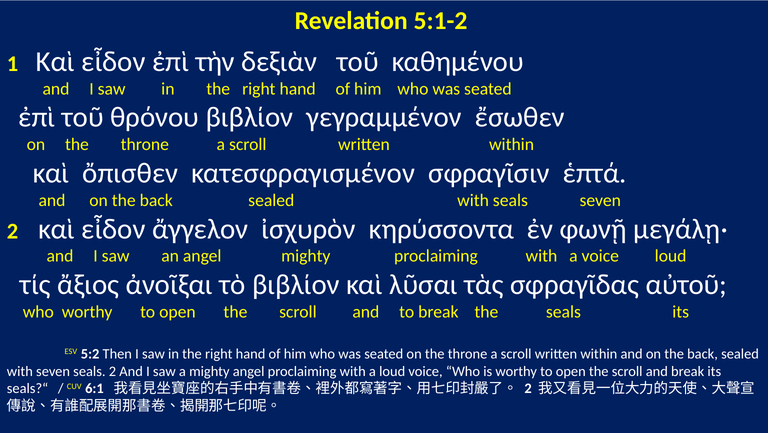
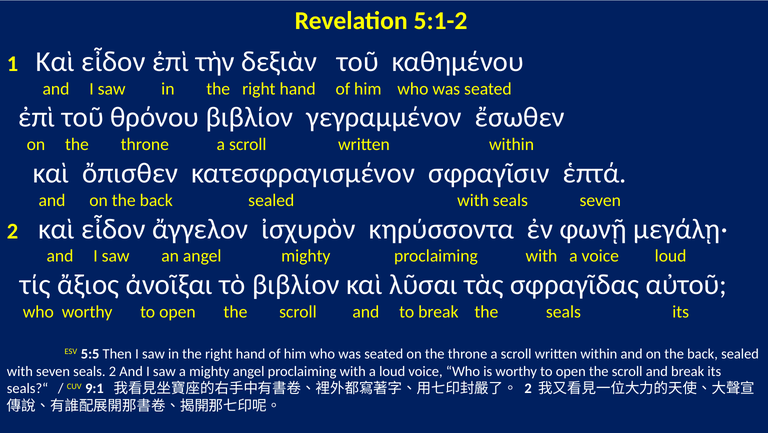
5:2: 5:2 -> 5:5 (90, 354)
6:1: 6:1 -> 9:1 (94, 389)
